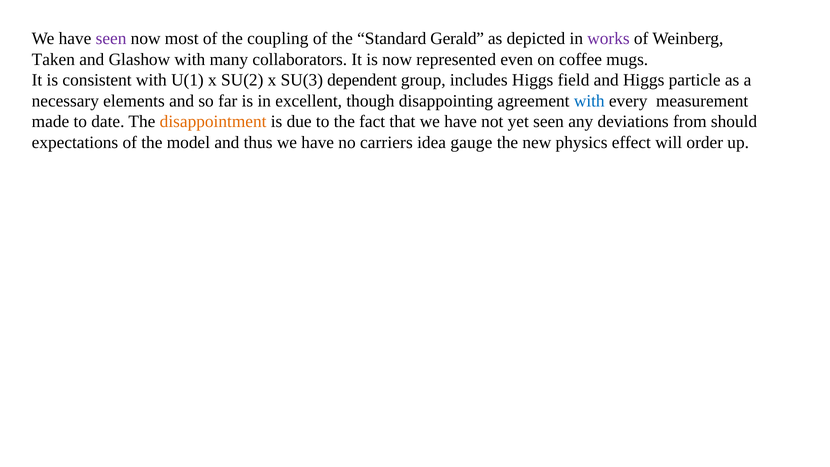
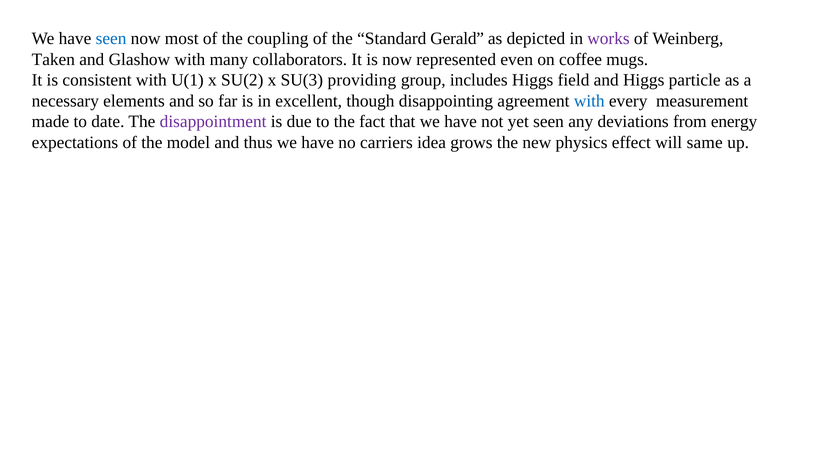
seen colour: purple -> blue (111, 39)
dependent: dependent -> providing (362, 80)
disappointment colour: orange -> purple (213, 122)
should: should -> energy (734, 122)
gauge: gauge -> grows (471, 142)
order: order -> same (705, 142)
